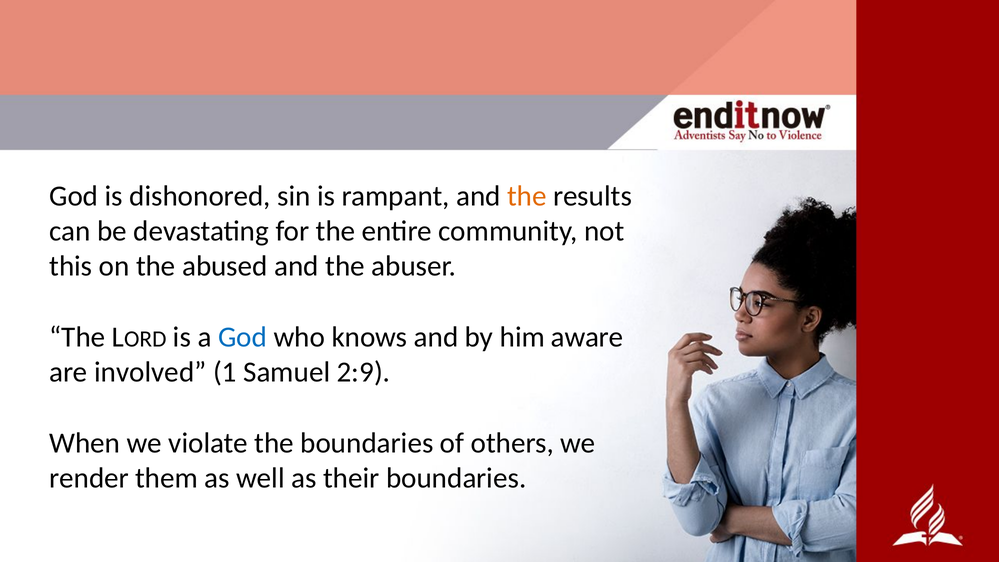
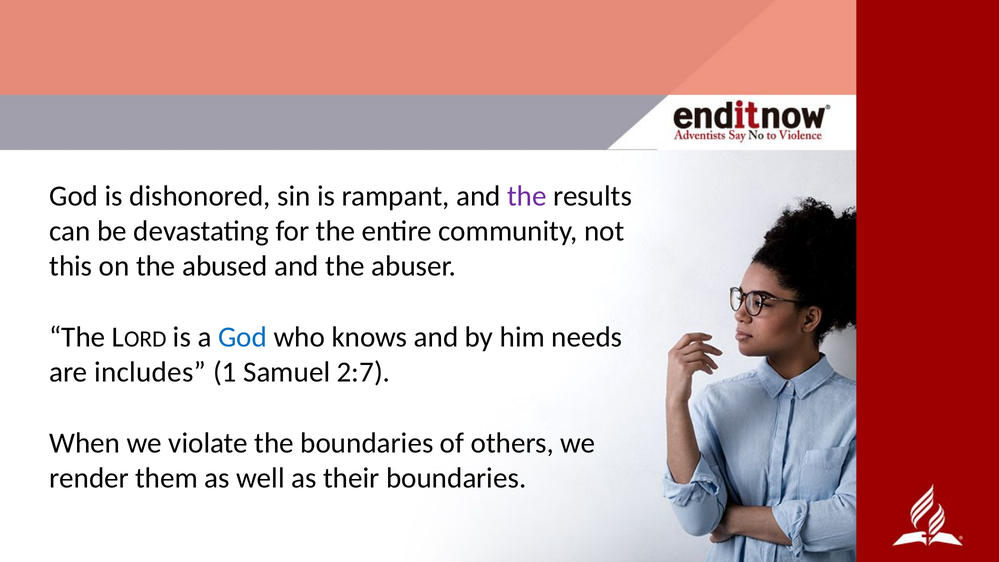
the colour: orange -> purple (527, 196)
aware: aware -> needs (587, 337)
involved: involved -> includes (150, 372)
2:9: 2:9 -> 2:7 (363, 372)
